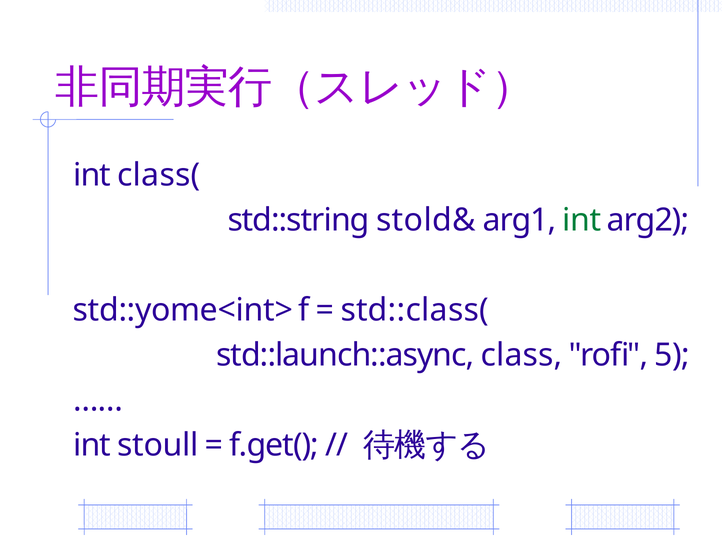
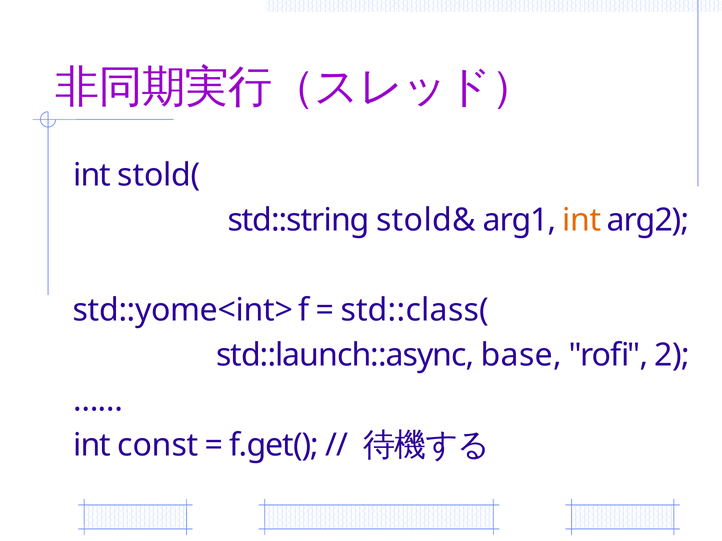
class(: class( -> stold( (159, 176)
int colour: green -> orange (582, 221)
class: class -> base (521, 355)
5: 5 -> 2 (672, 355)
stoull: stoull -> const (158, 445)
